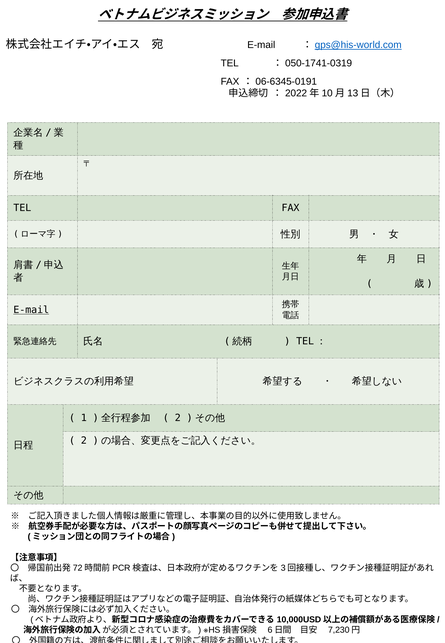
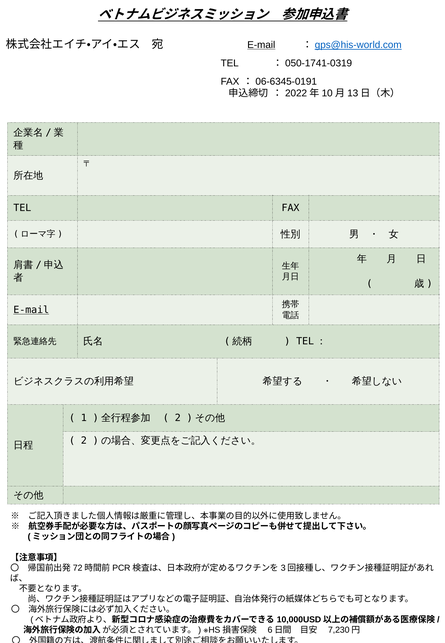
E-mail underline: none -> present (261, 45)
